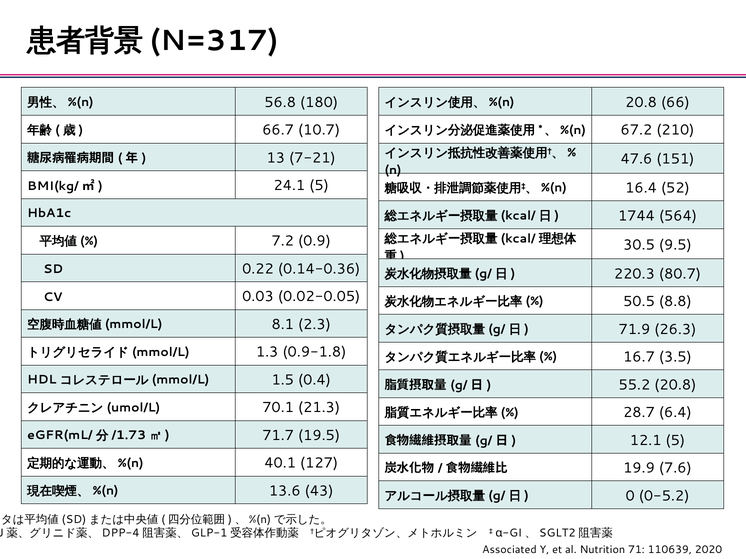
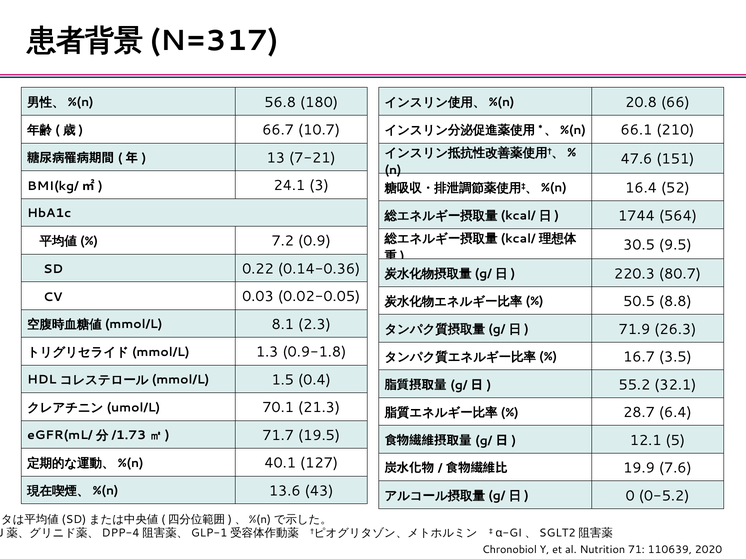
67.2: 67.2 -> 66.1 (636, 130)
24.1 5: 5 -> 3 (319, 186)
55.2 20.8: 20.8 -> 32.1 (675, 385)
Associated: Associated -> Chronobiol (510, 550)
